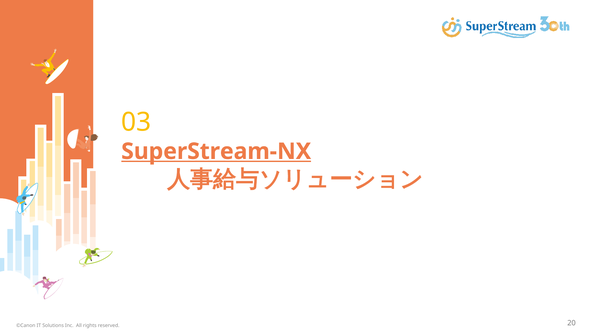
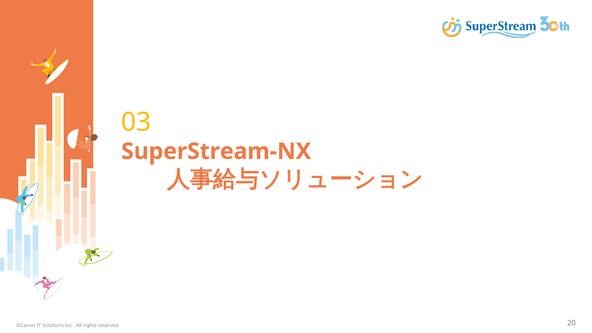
SuperStream-NX underline: present -> none (216, 151)
